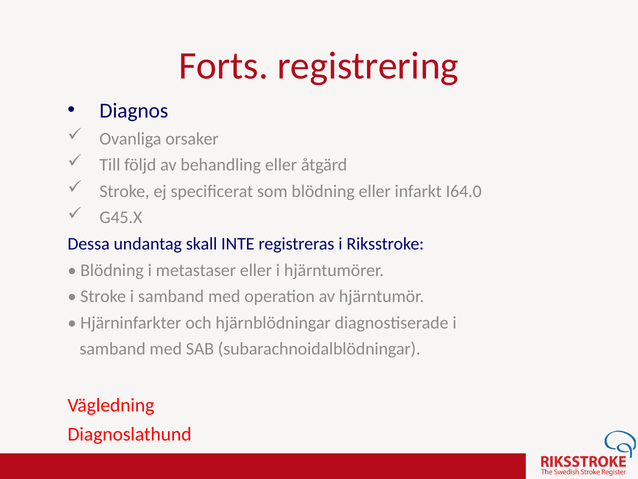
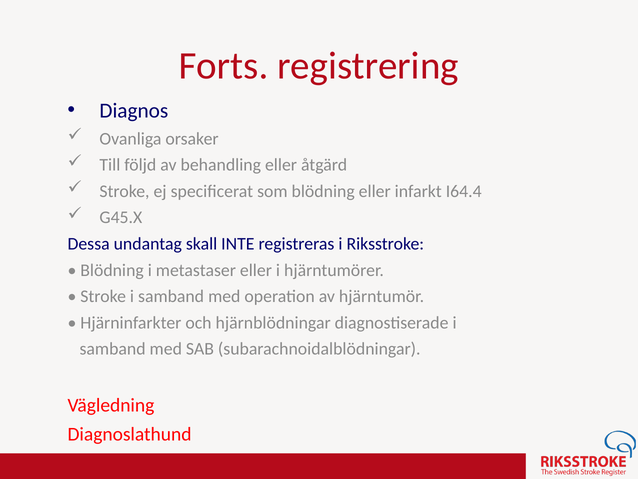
I64.0: I64.0 -> I64.4 (464, 191)
